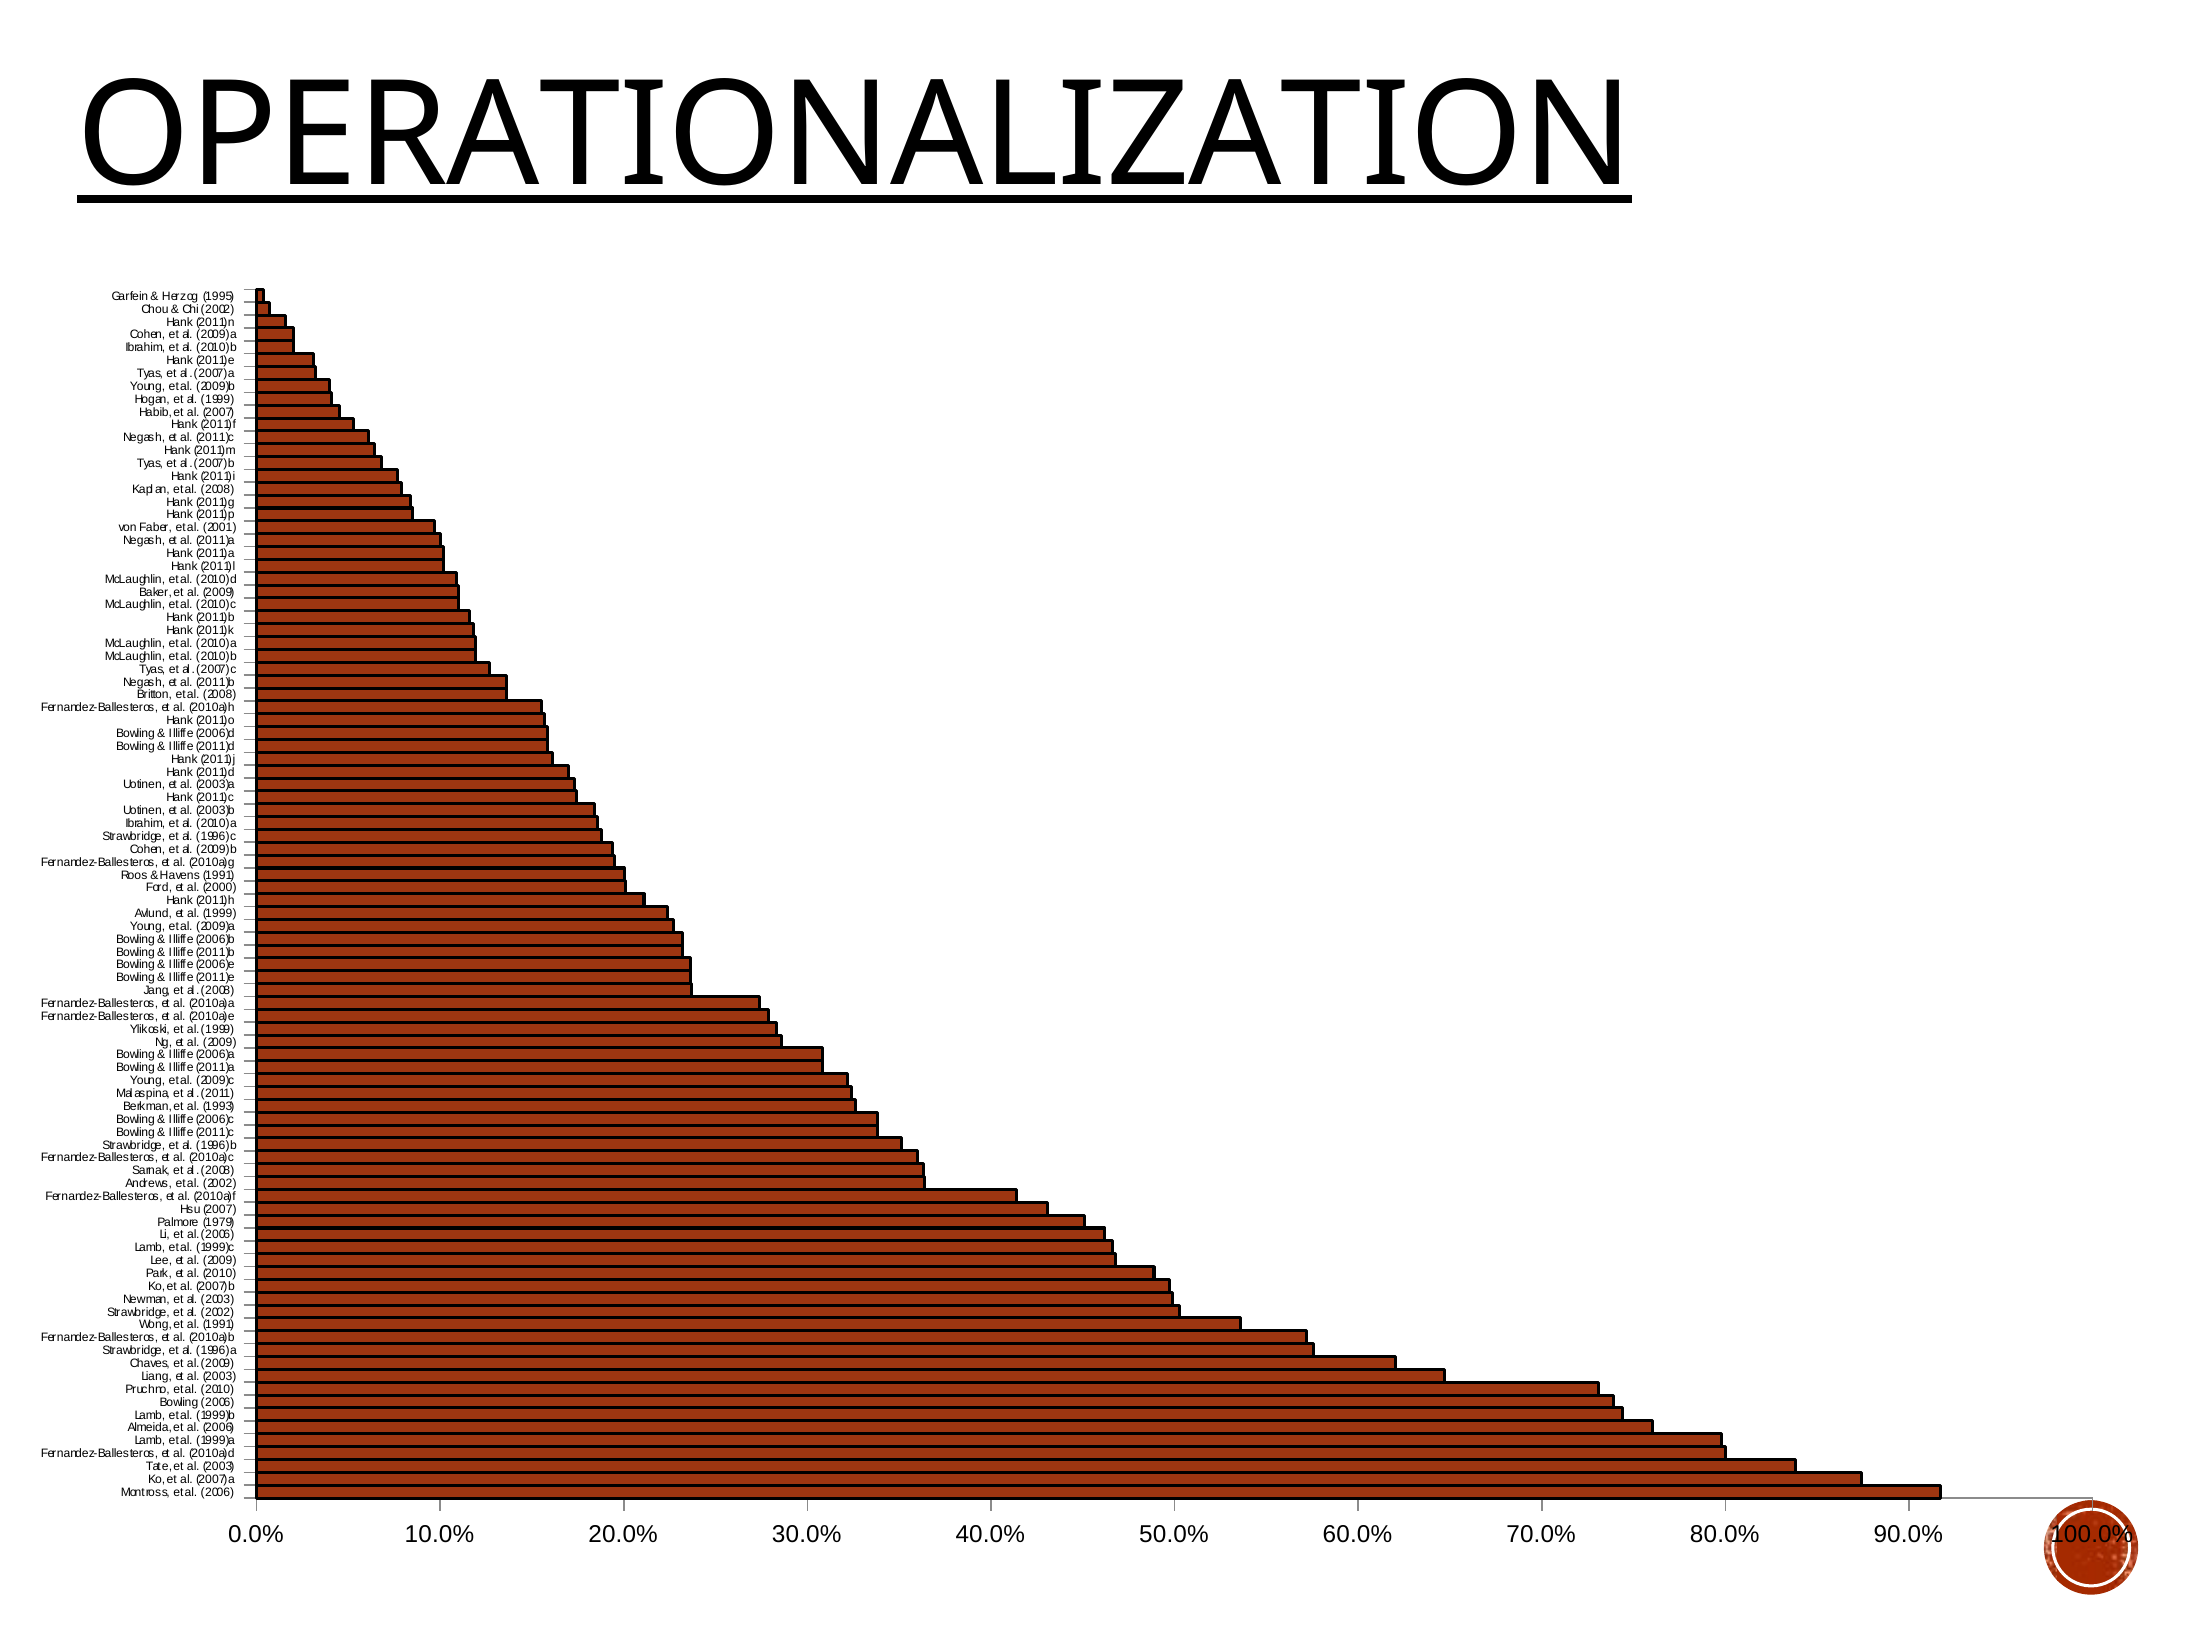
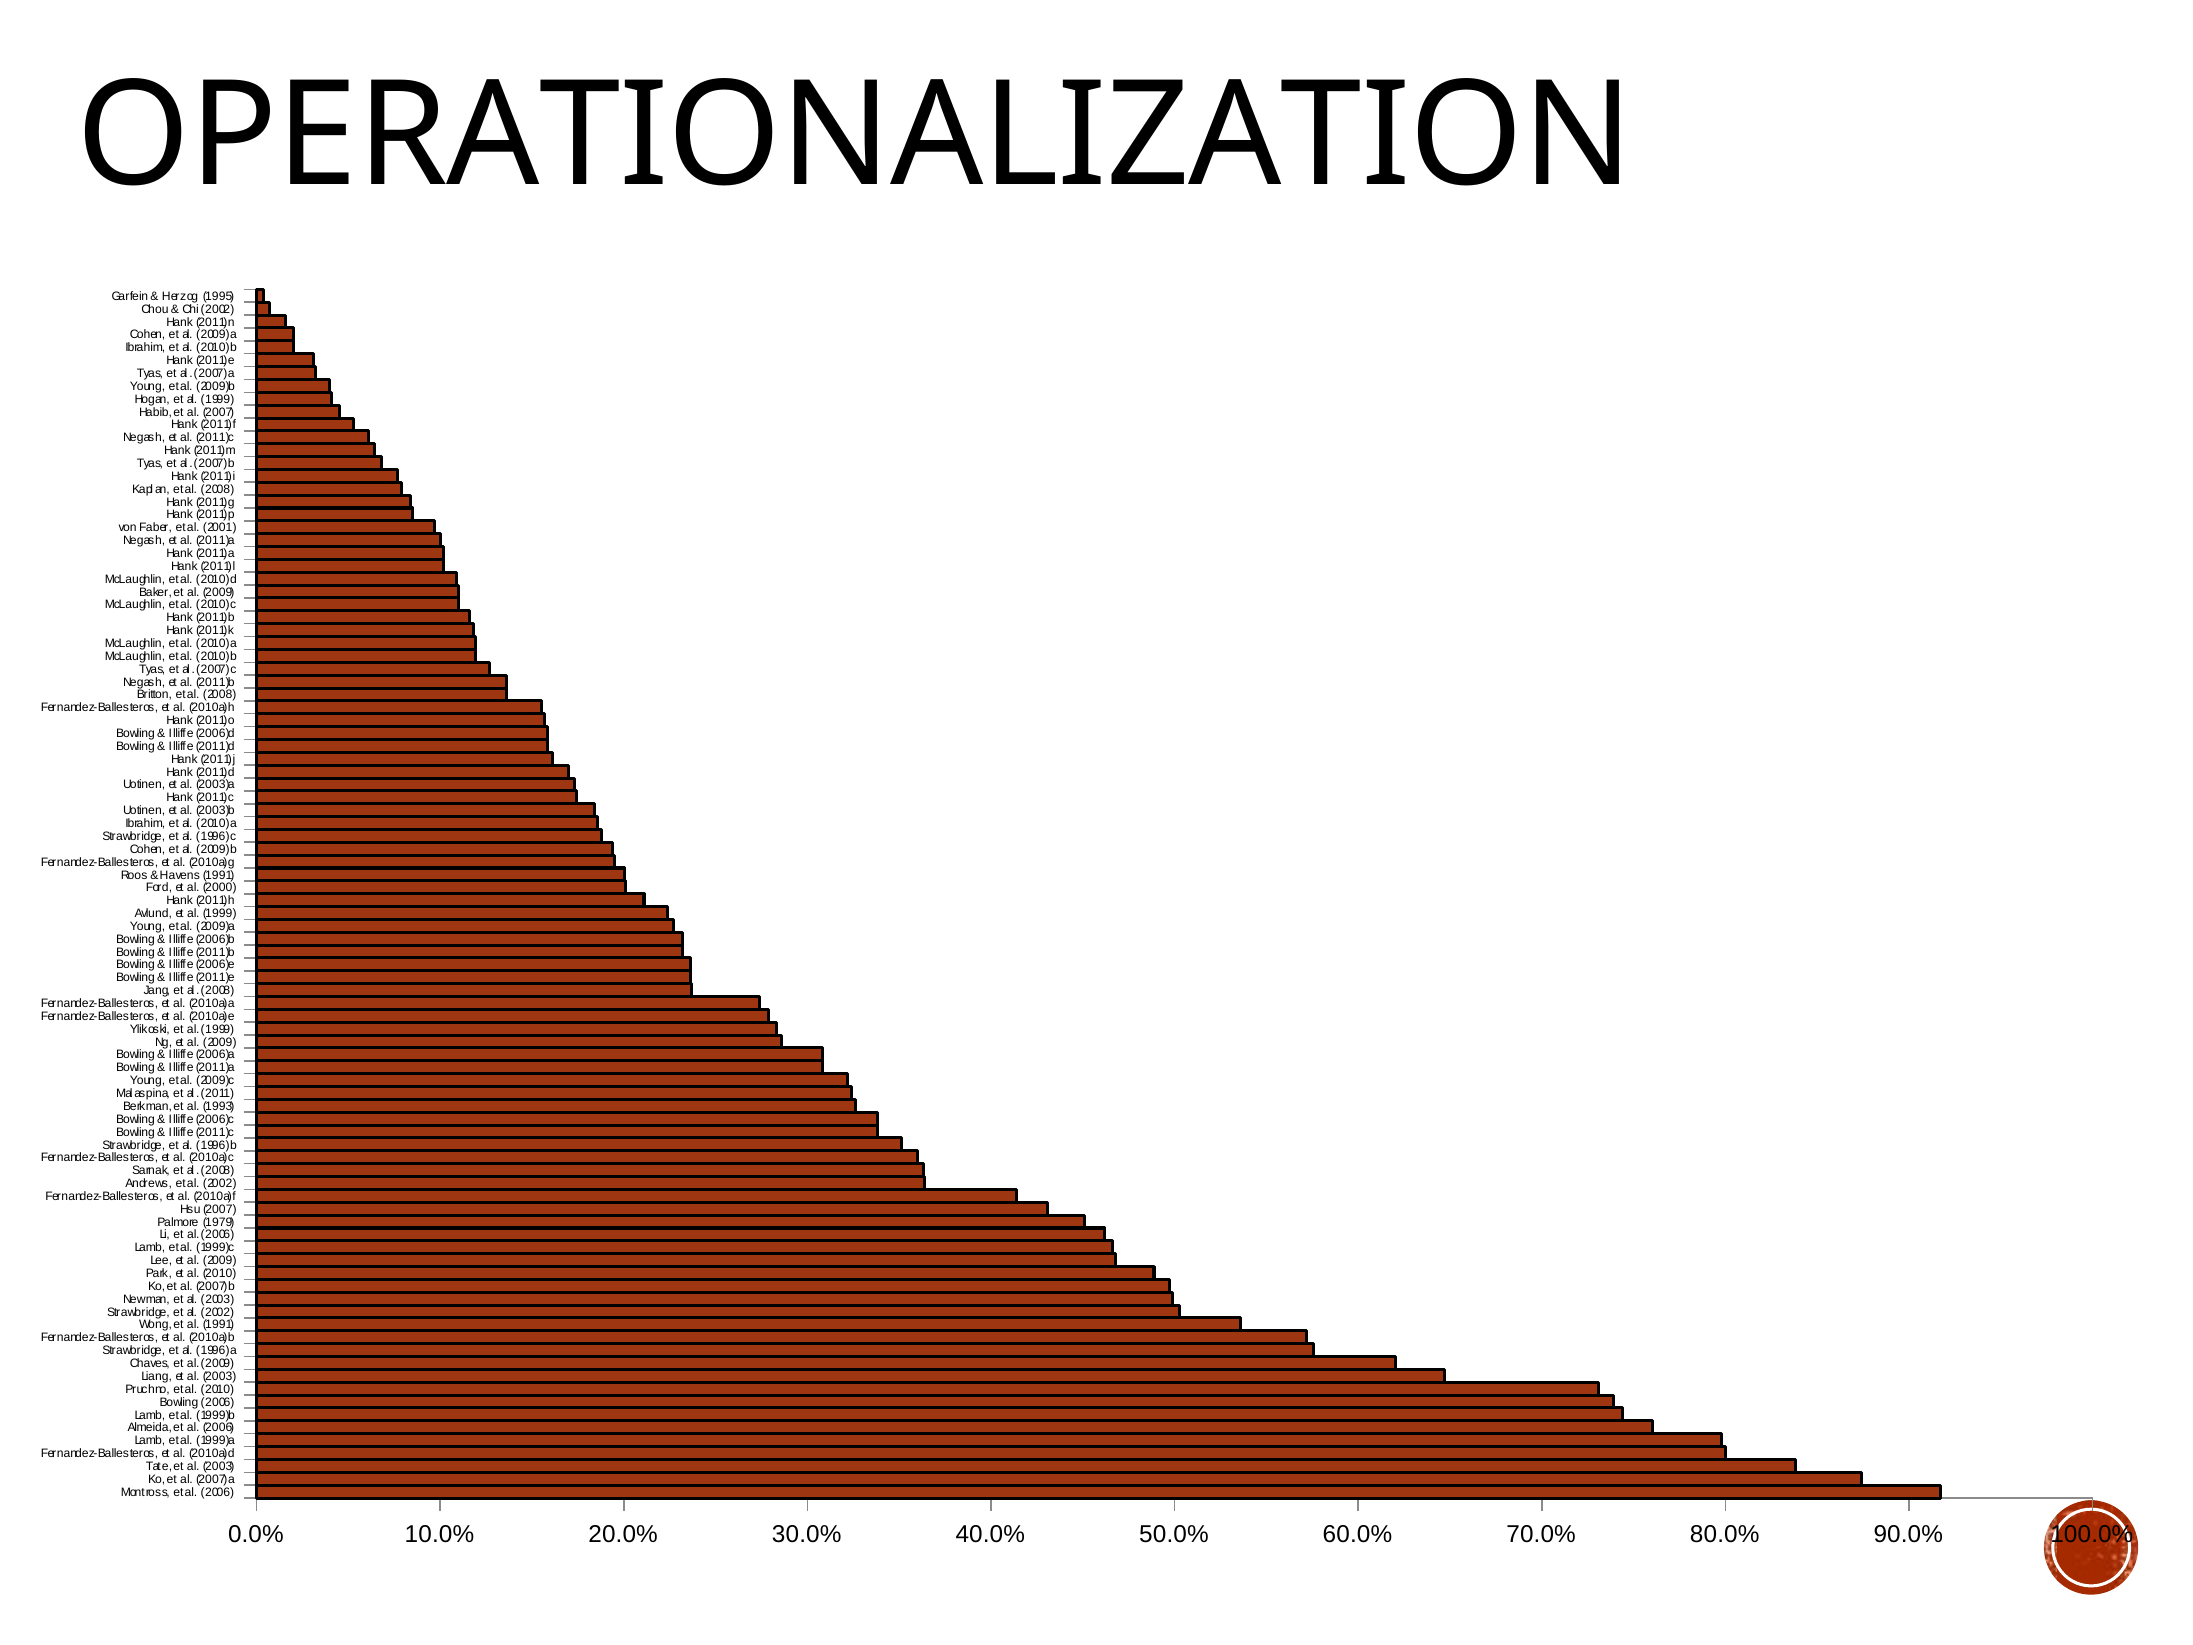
OPERATIONALIZATION underline: present -> none (855, 136)
